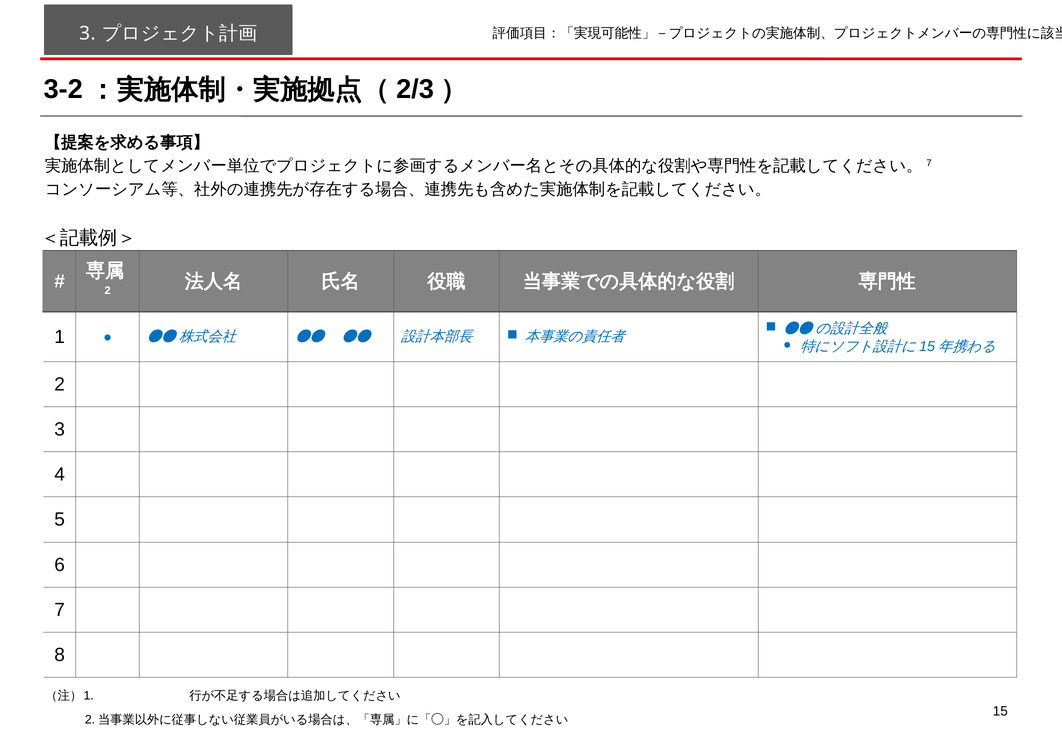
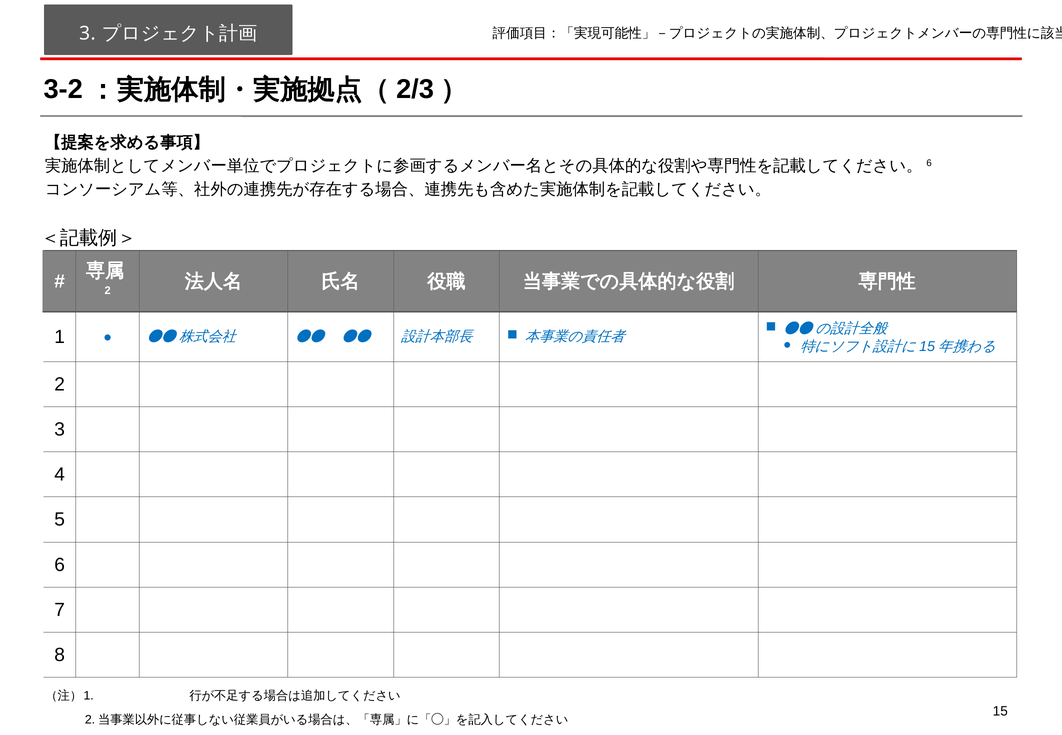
7: 7 -> 6 (929, 163)
